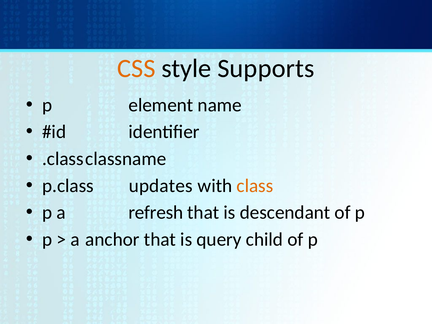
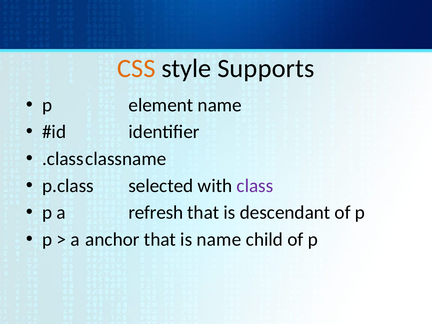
updates: updates -> selected (161, 186)
class colour: orange -> purple (255, 186)
is query: query -> name (219, 239)
